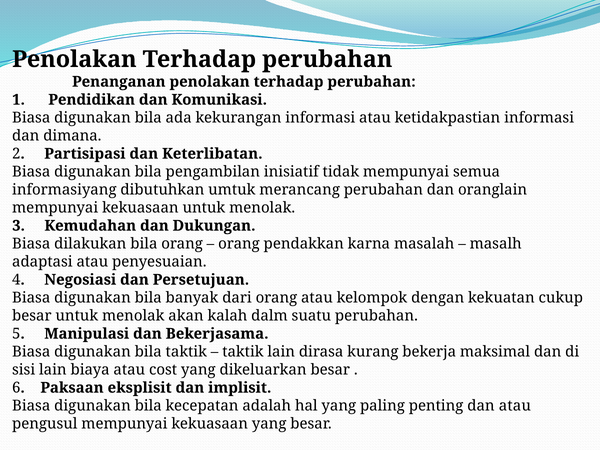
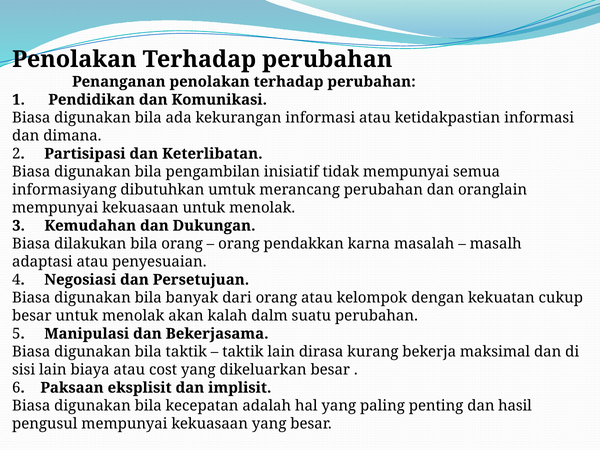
dan atau: atau -> hasil (515, 406)
